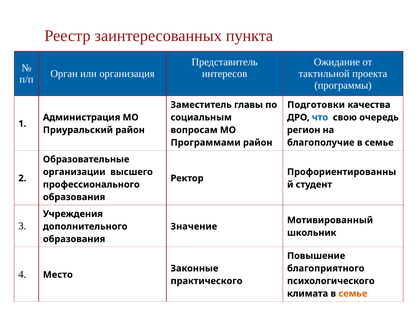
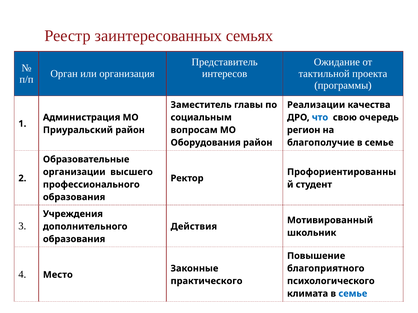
пункта: пункта -> семьях (250, 36)
Подготовки: Подготовки -> Реализации (316, 105)
Программами: Программами -> Оборудования (206, 143)
Значение: Значение -> Действия (194, 227)
семье colour: orange -> blue (353, 294)
